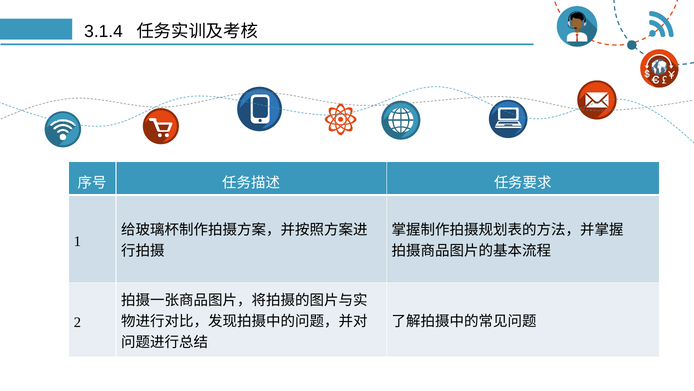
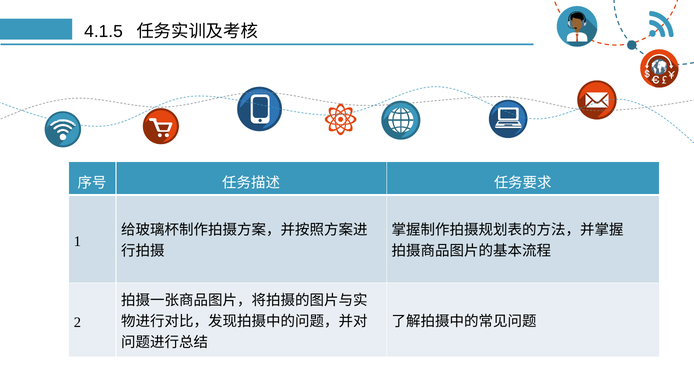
3.1.4: 3.1.4 -> 4.1.5 (104, 31)
